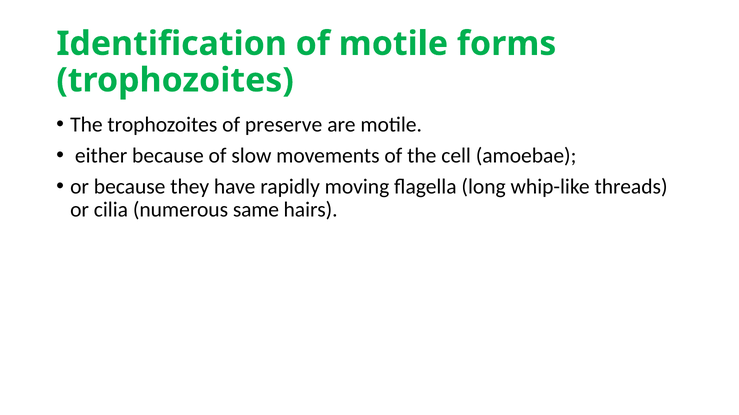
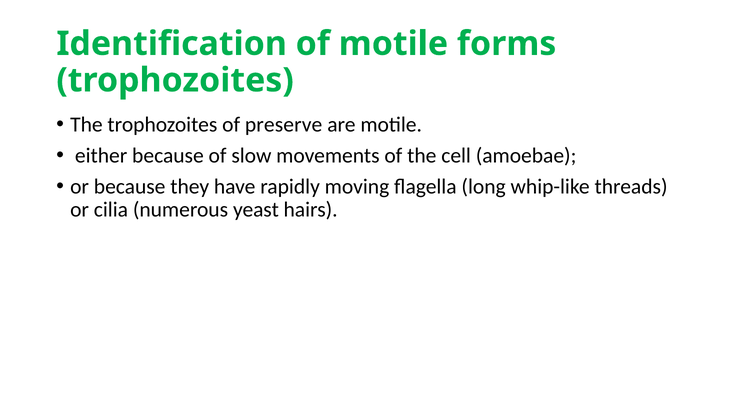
same: same -> yeast (256, 210)
